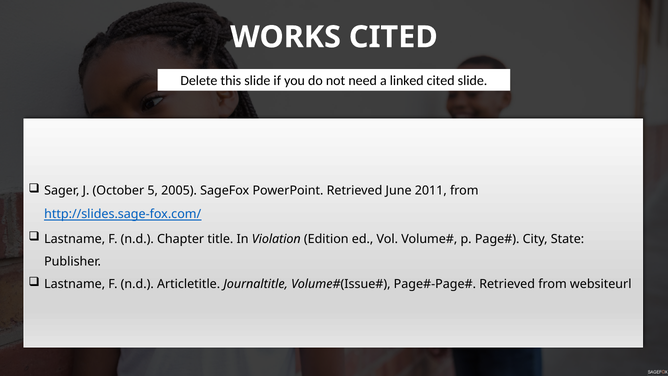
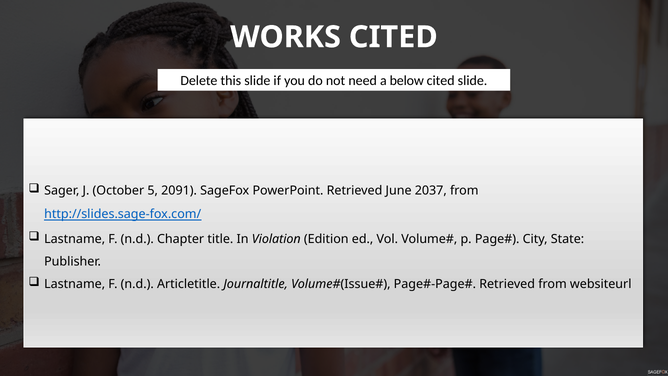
linked: linked -> below (407, 81)
2005: 2005 -> 2091 (179, 191)
2011: 2011 -> 2037 (431, 191)
